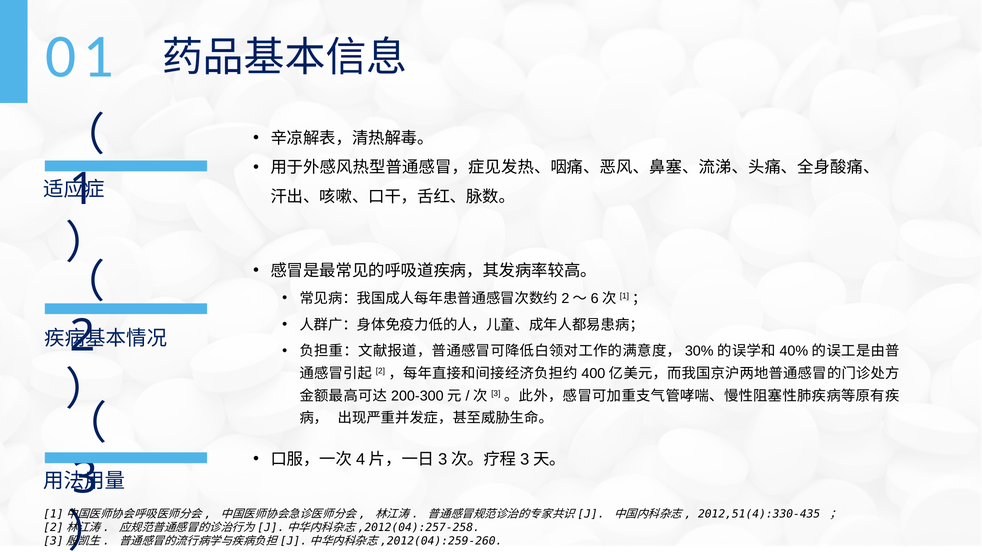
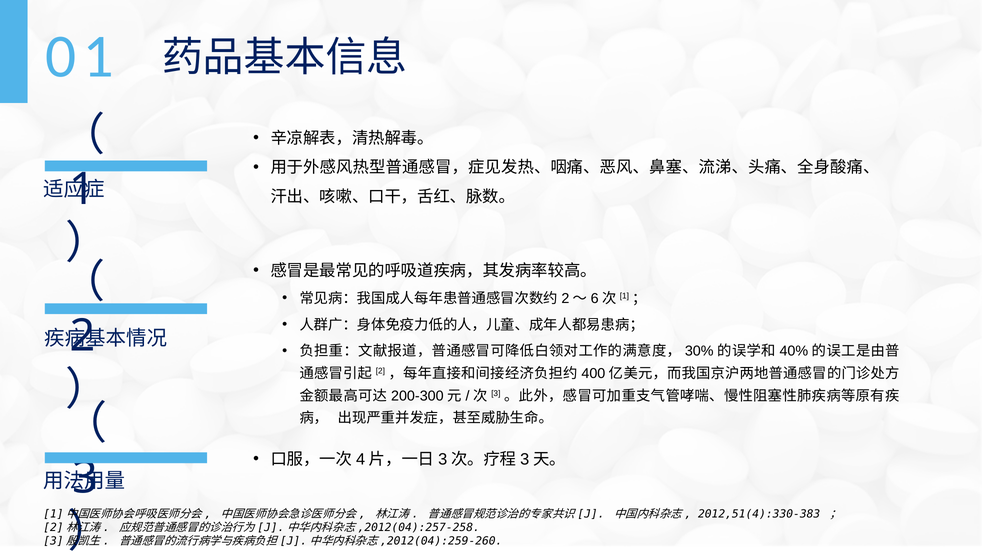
2012,51(4):330-435: 2012,51(4):330-435 -> 2012,51(4):330-383 (759, 514)
